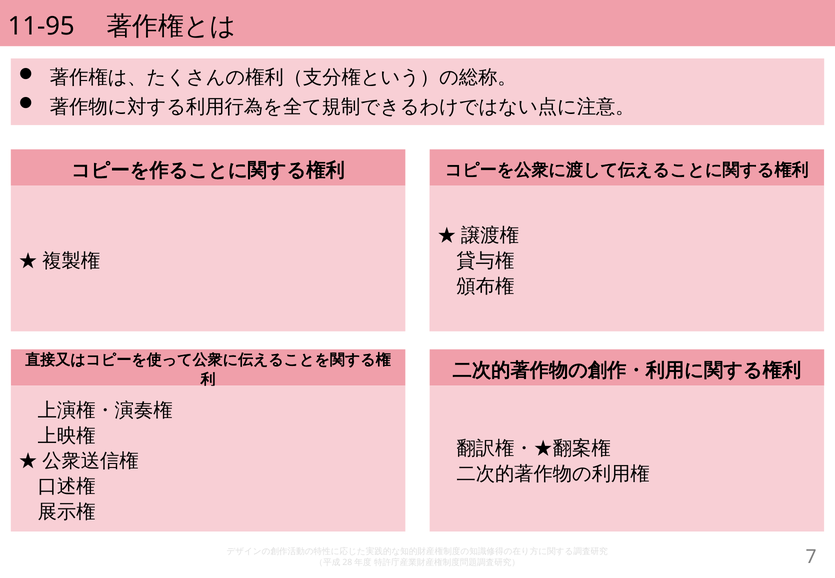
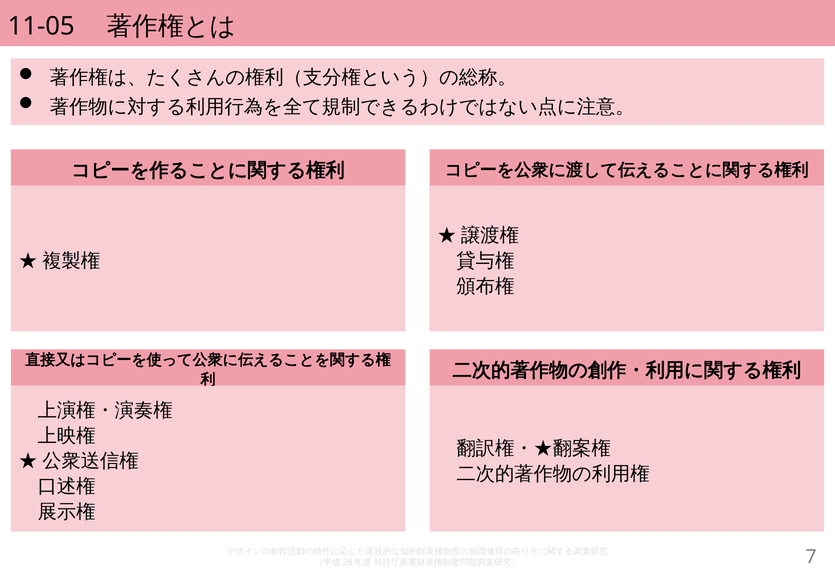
11-95: 11-95 -> 11-05 (41, 26)
